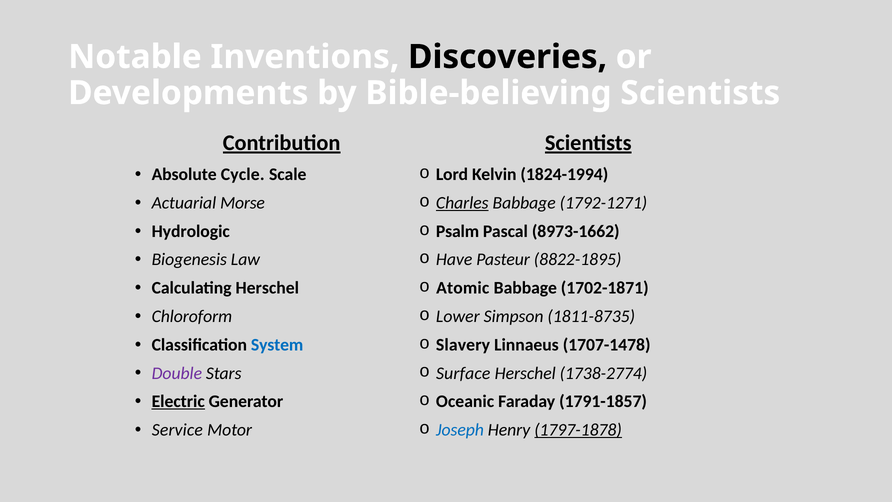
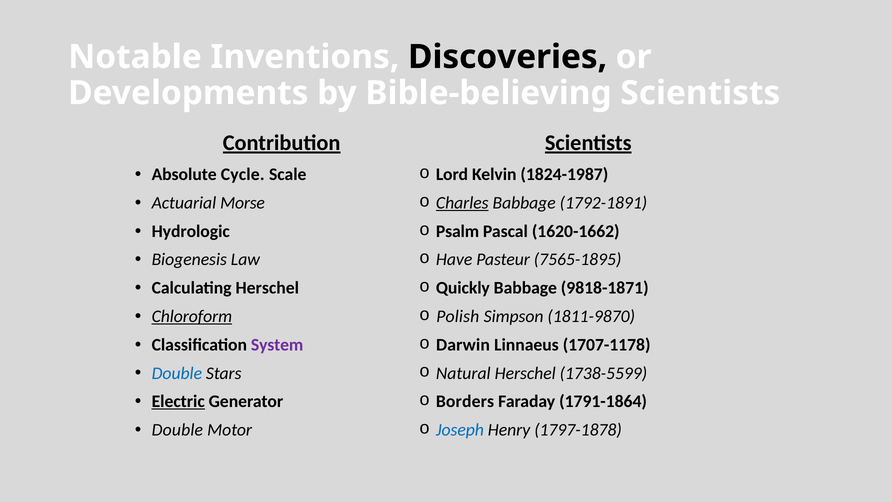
1824-1994: 1824-1994 -> 1824-1987 (564, 174)
1792-1271: 1792-1271 -> 1792-1891 (603, 203)
8973-1662: 8973-1662 -> 1620-1662 (576, 231)
8822-1895: 8822-1895 -> 7565-1895 (578, 260)
Atomic: Atomic -> Quickly (463, 288)
1702-1871: 1702-1871 -> 9818-1871 (605, 288)
Chloroform underline: none -> present (192, 316)
Lower: Lower -> Polish (458, 316)
1811-8735: 1811-8735 -> 1811-9870 (591, 316)
System colour: blue -> purple (277, 345)
Slavery: Slavery -> Darwin (463, 345)
1707-1478: 1707-1478 -> 1707-1178 (607, 345)
Double colour: purple -> blue (177, 373)
Surface: Surface -> Natural (463, 373)
1738-2774: 1738-2774 -> 1738-5599 (603, 373)
Oceanic: Oceanic -> Borders (465, 401)
1791-1857: 1791-1857 -> 1791-1864 (603, 401)
Service: Service -> Double (177, 430)
1797-1878 underline: present -> none (578, 430)
